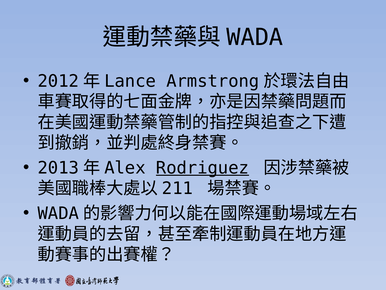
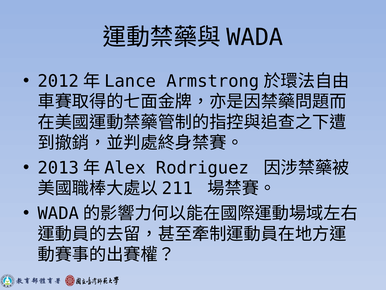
Rodriguez underline: present -> none (202, 168)
